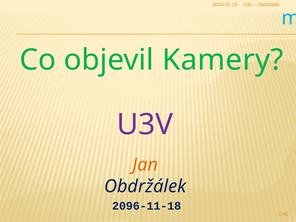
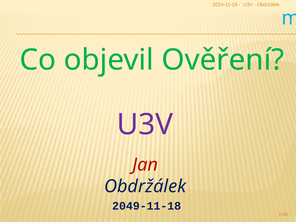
Kamery: Kamery -> Ověření (223, 60)
Jan colour: orange -> red (145, 165)
2096-11-18: 2096-11-18 -> 2049-11-18 (147, 206)
